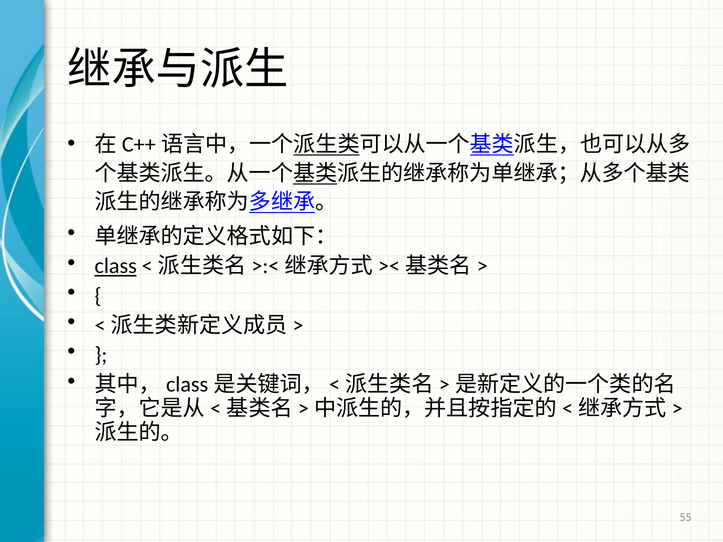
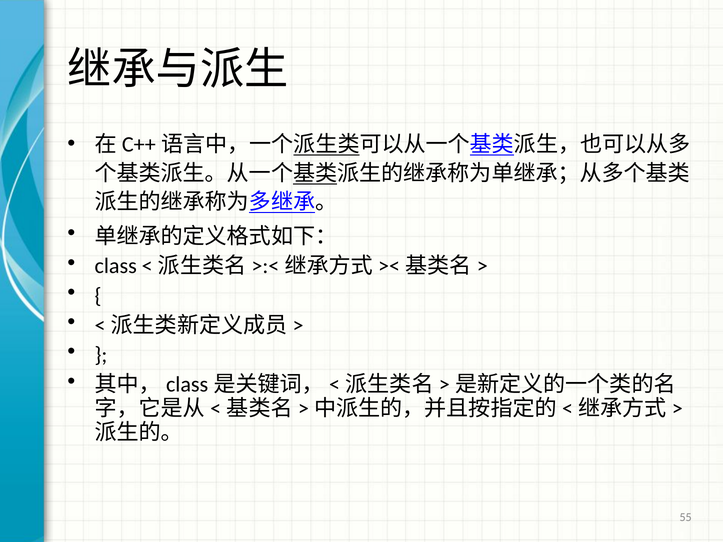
class underline: present -> none (116, 266)
